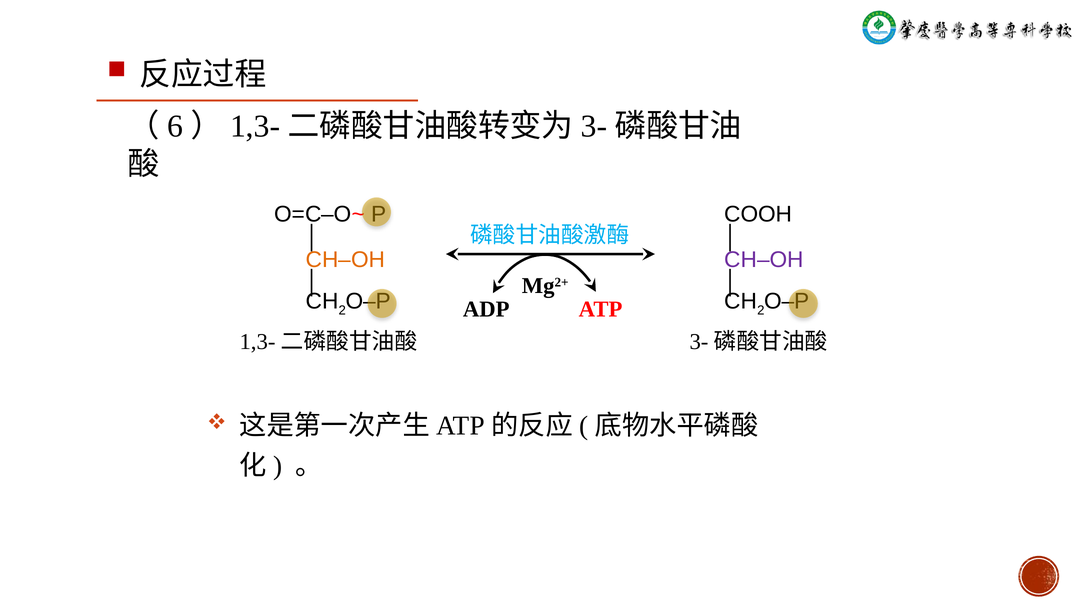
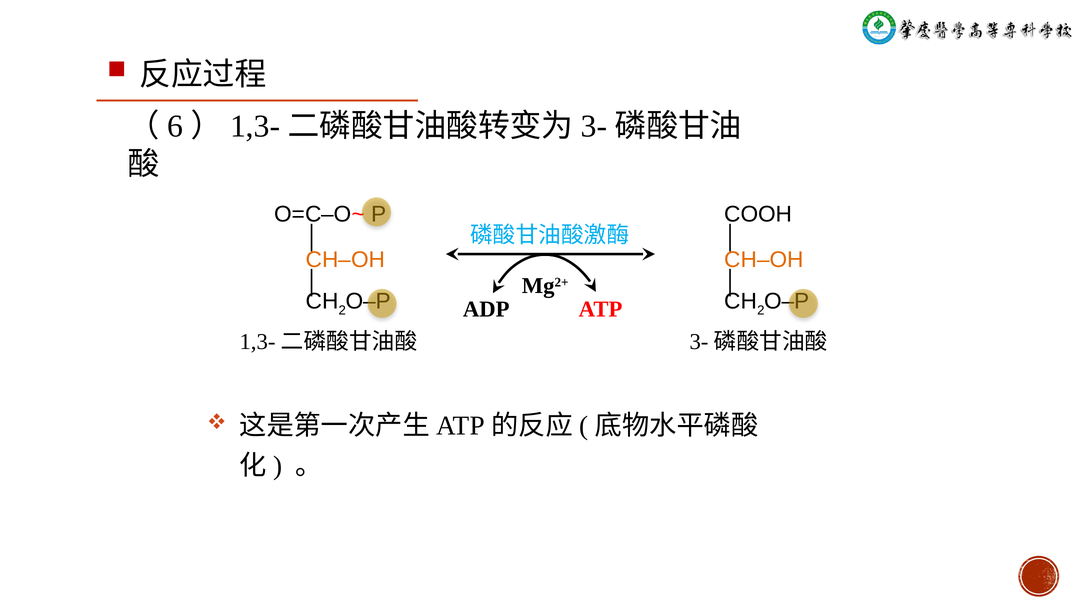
CH‒OH colour: purple -> orange (764, 260)
